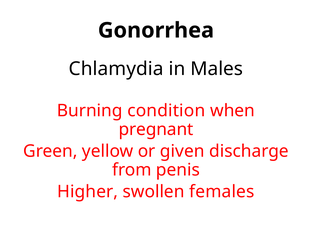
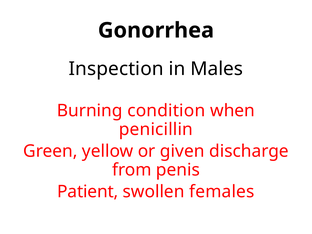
Chlamydia: Chlamydia -> Inspection (116, 69)
pregnant: pregnant -> penicillin (156, 129)
Higher: Higher -> Patient (88, 192)
